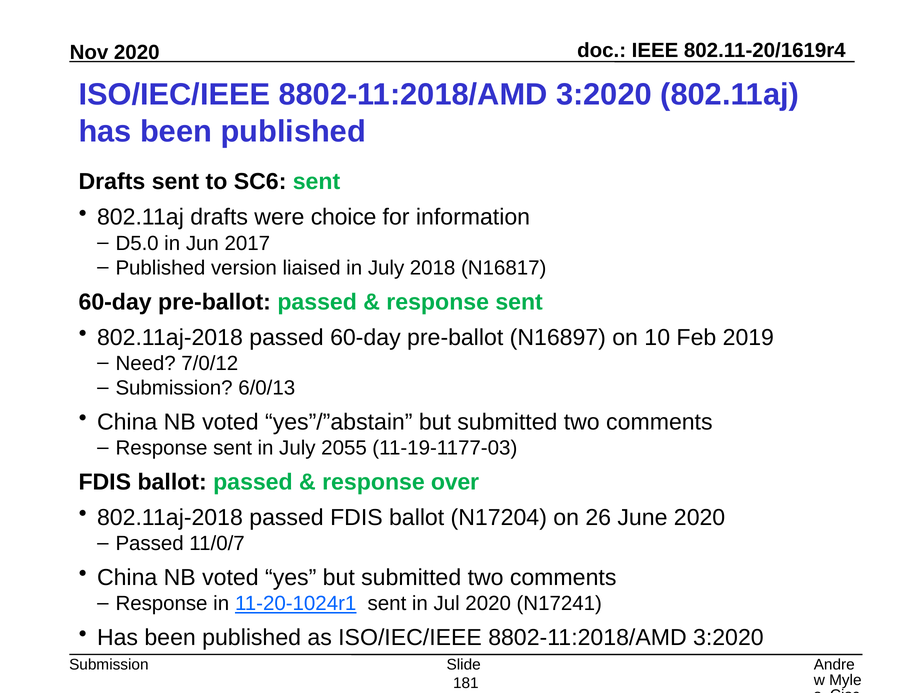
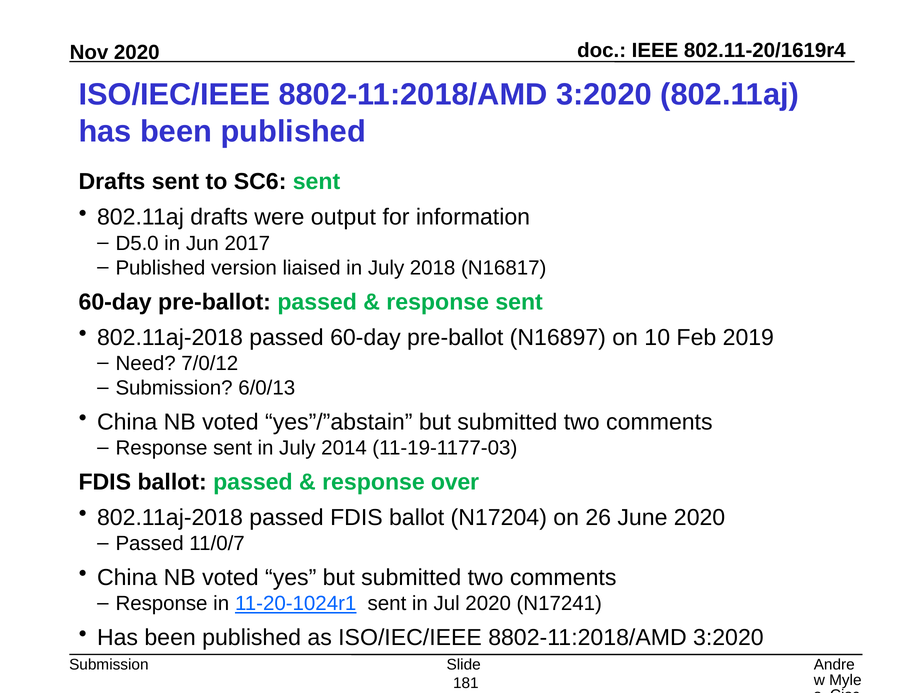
choice: choice -> output (343, 217)
2055: 2055 -> 2014 (344, 448)
